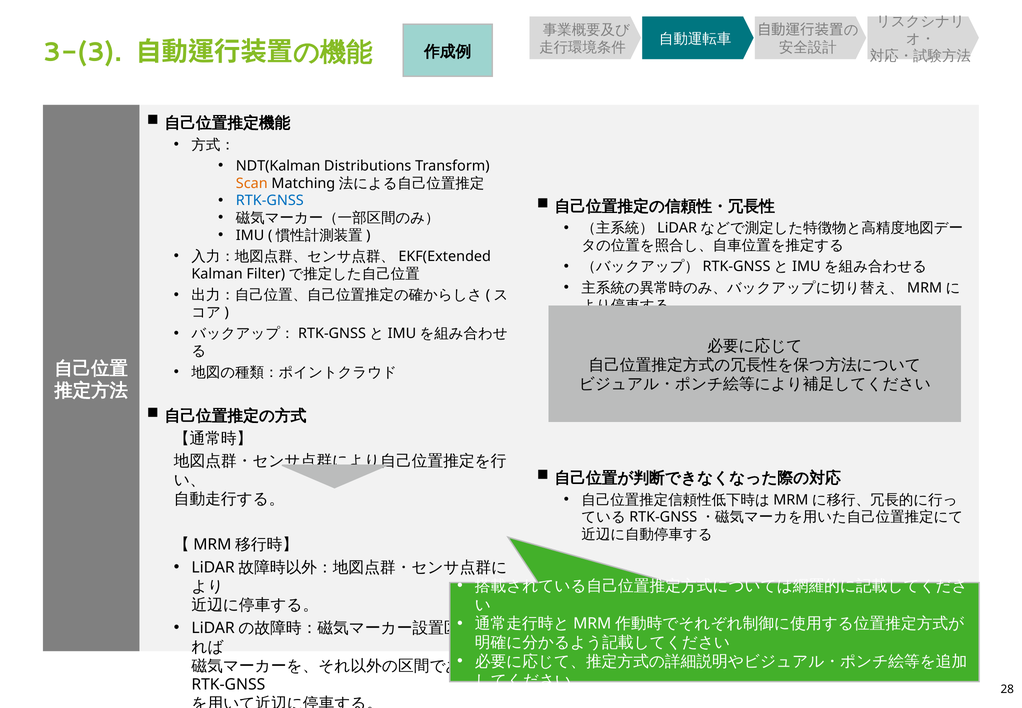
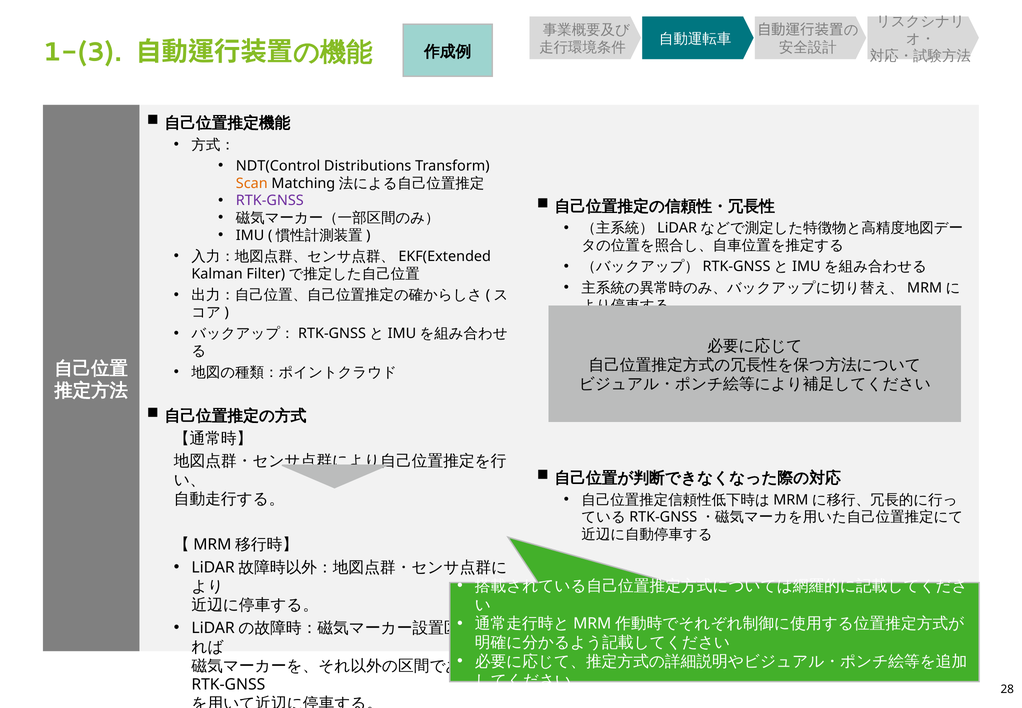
3-(3: 3-(3 -> 1-(3 (83, 52)
NDT(Kalman: NDT(Kalman -> NDT(Control (278, 166)
RTK-GNSS colour: blue -> purple (270, 201)
